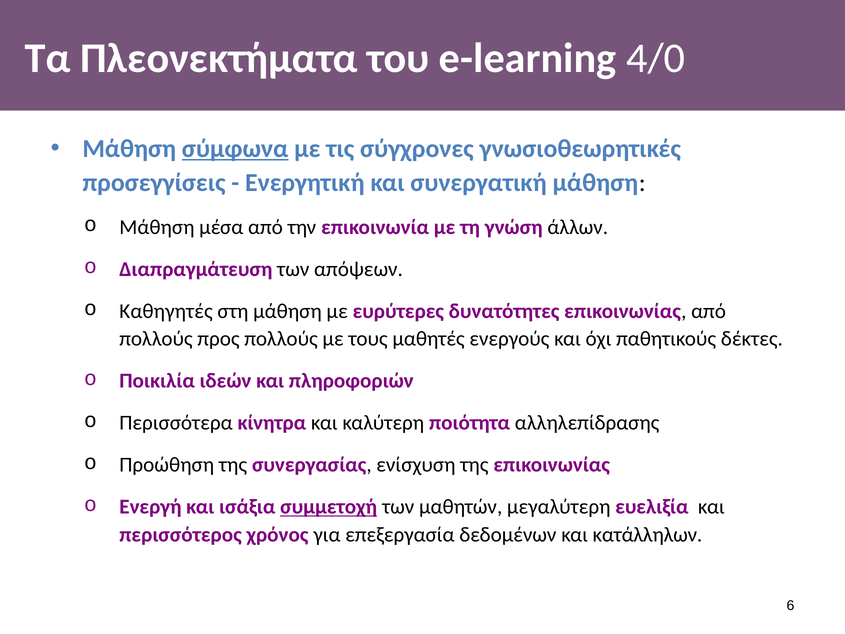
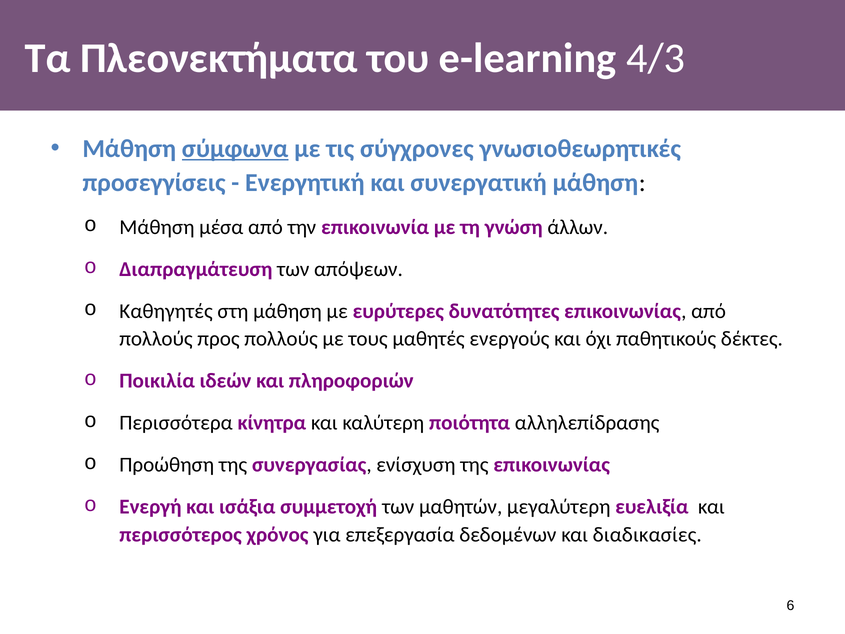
4/0: 4/0 -> 4/3 (656, 58)
συμμετοχή underline: present -> none (329, 507)
κατάλληλων: κατάλληλων -> διαδικασίες (647, 535)
